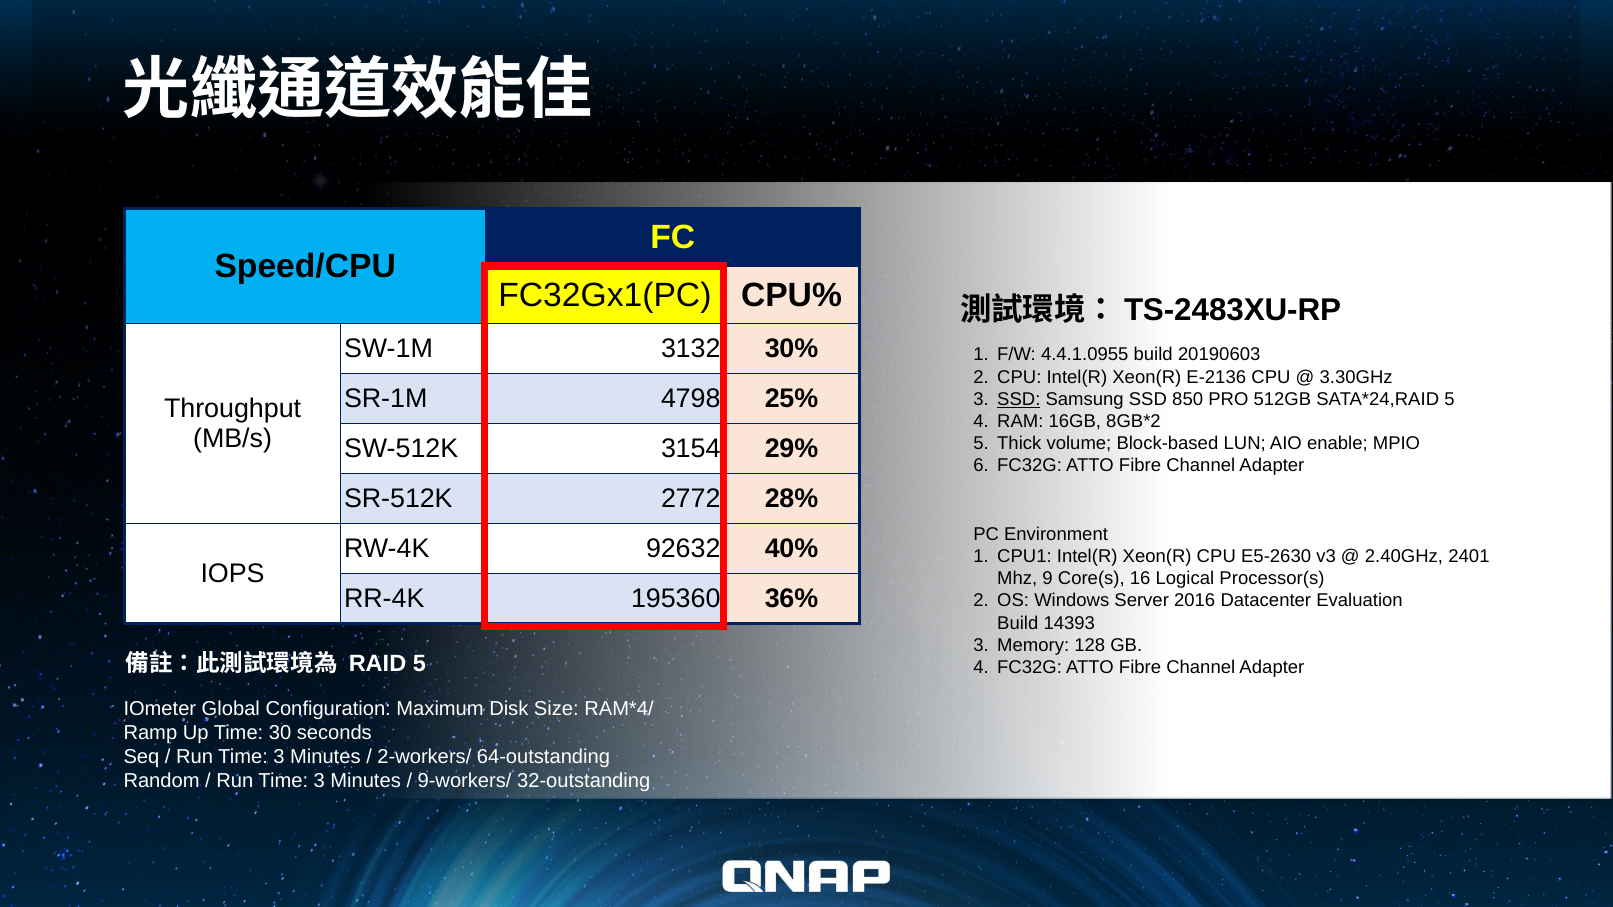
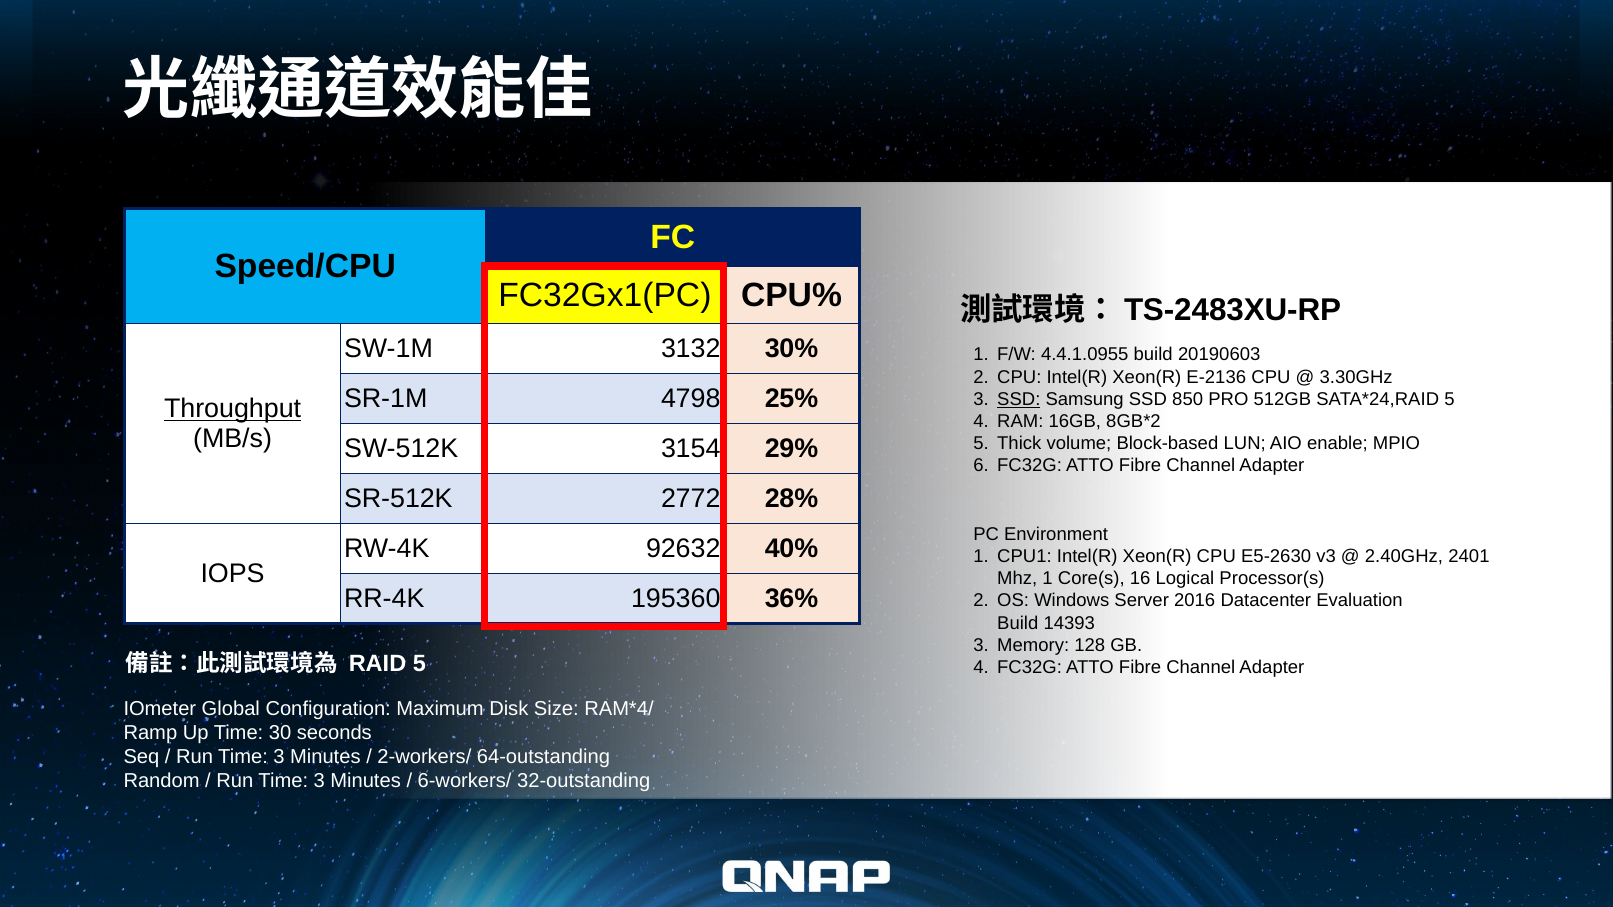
Throughput underline: none -> present (233, 409)
Mhz 9: 9 -> 1 (1047, 579)
9-workers/: 9-workers/ -> 6-workers/ (465, 781)
